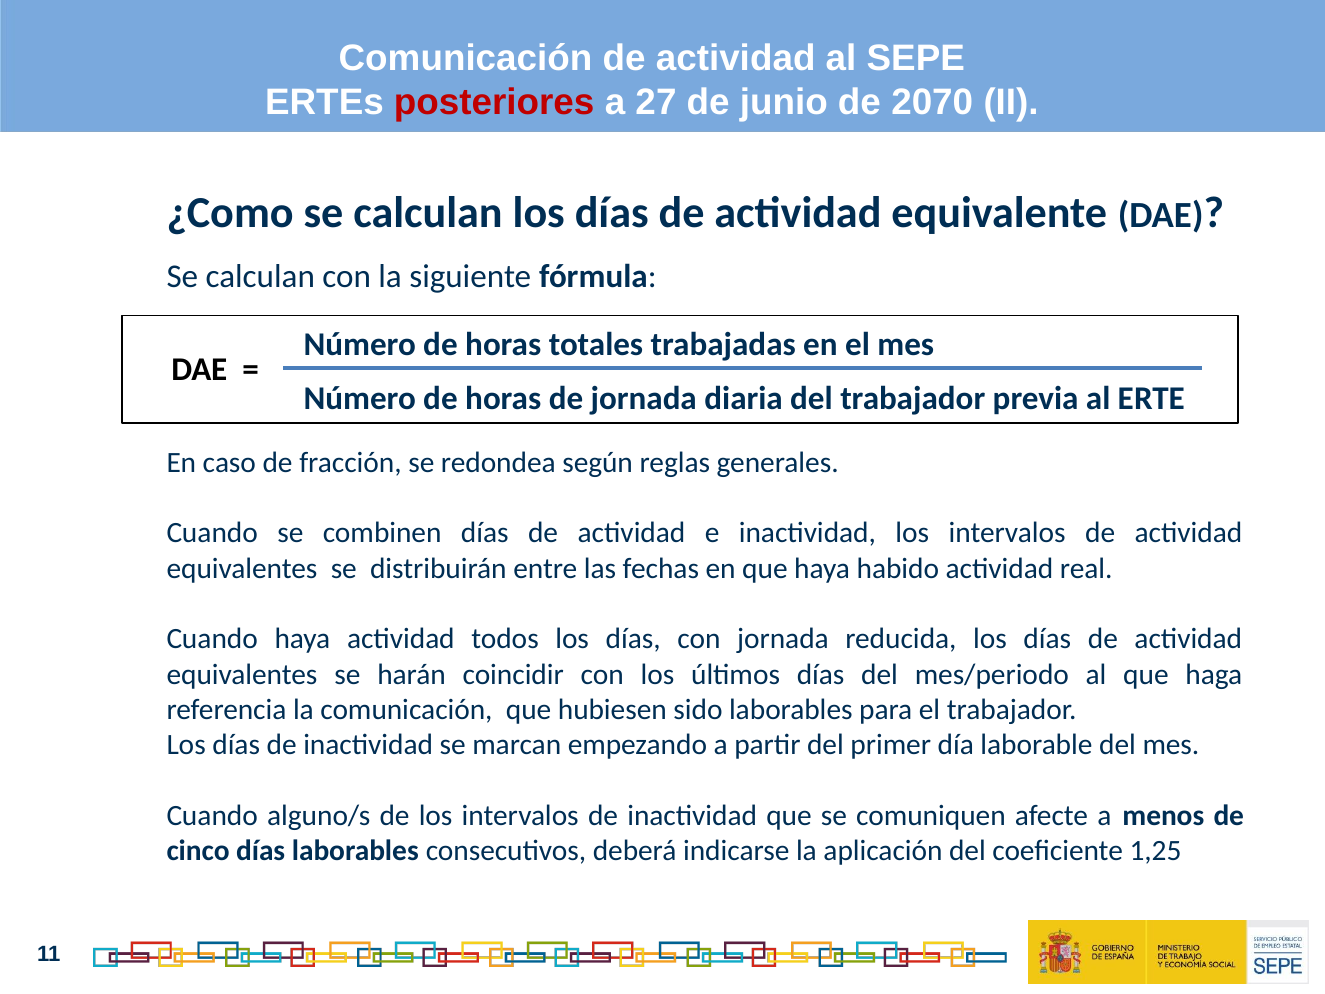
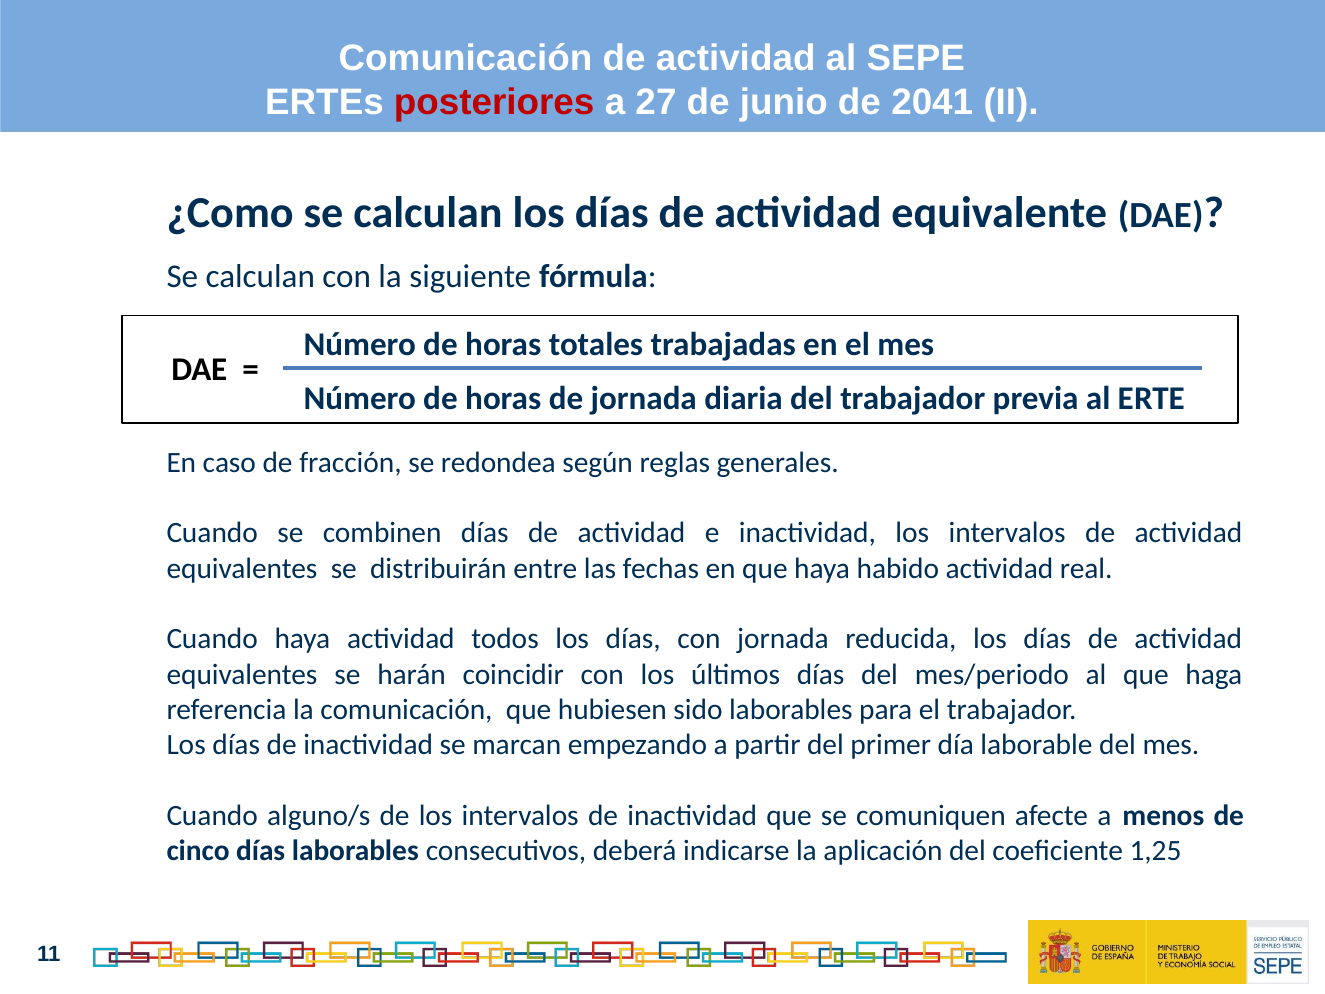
2070: 2070 -> 2041 (932, 103)
